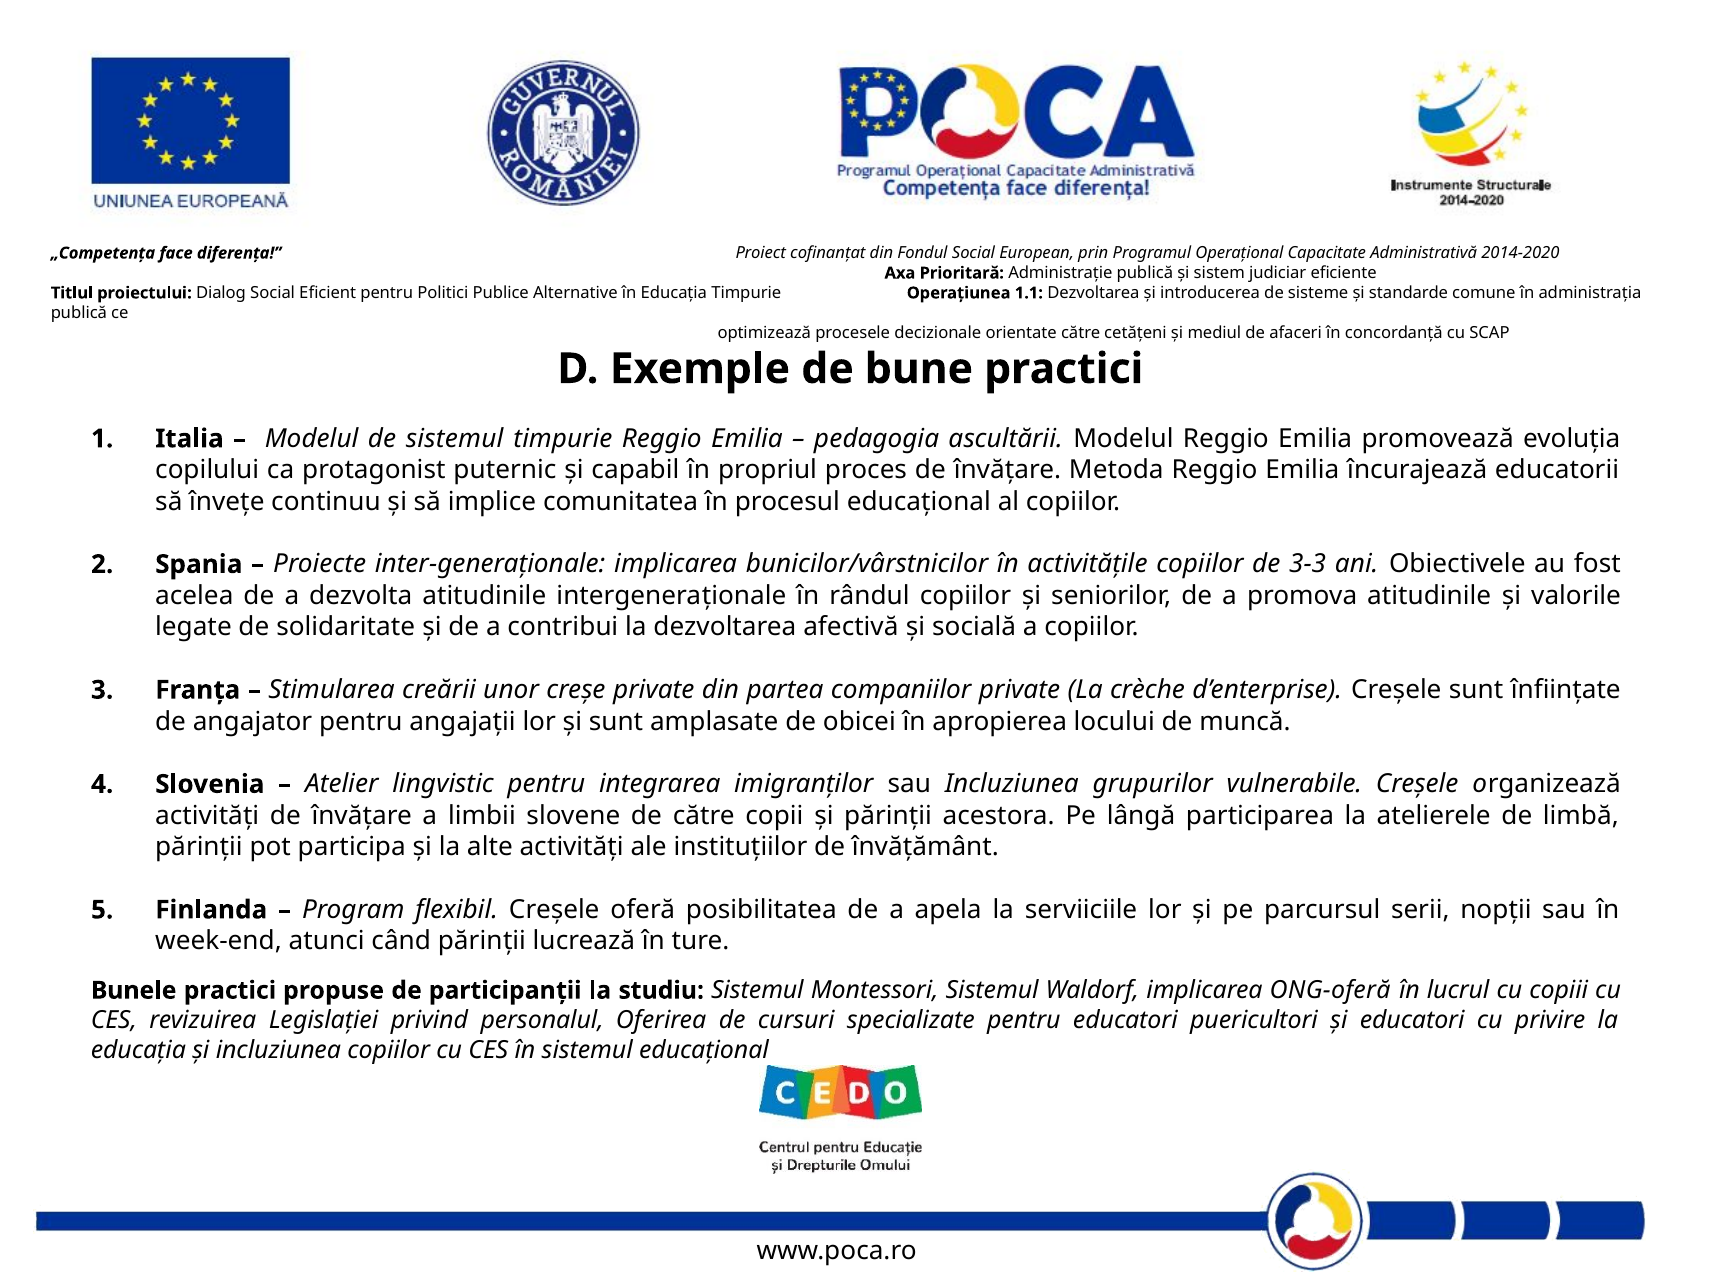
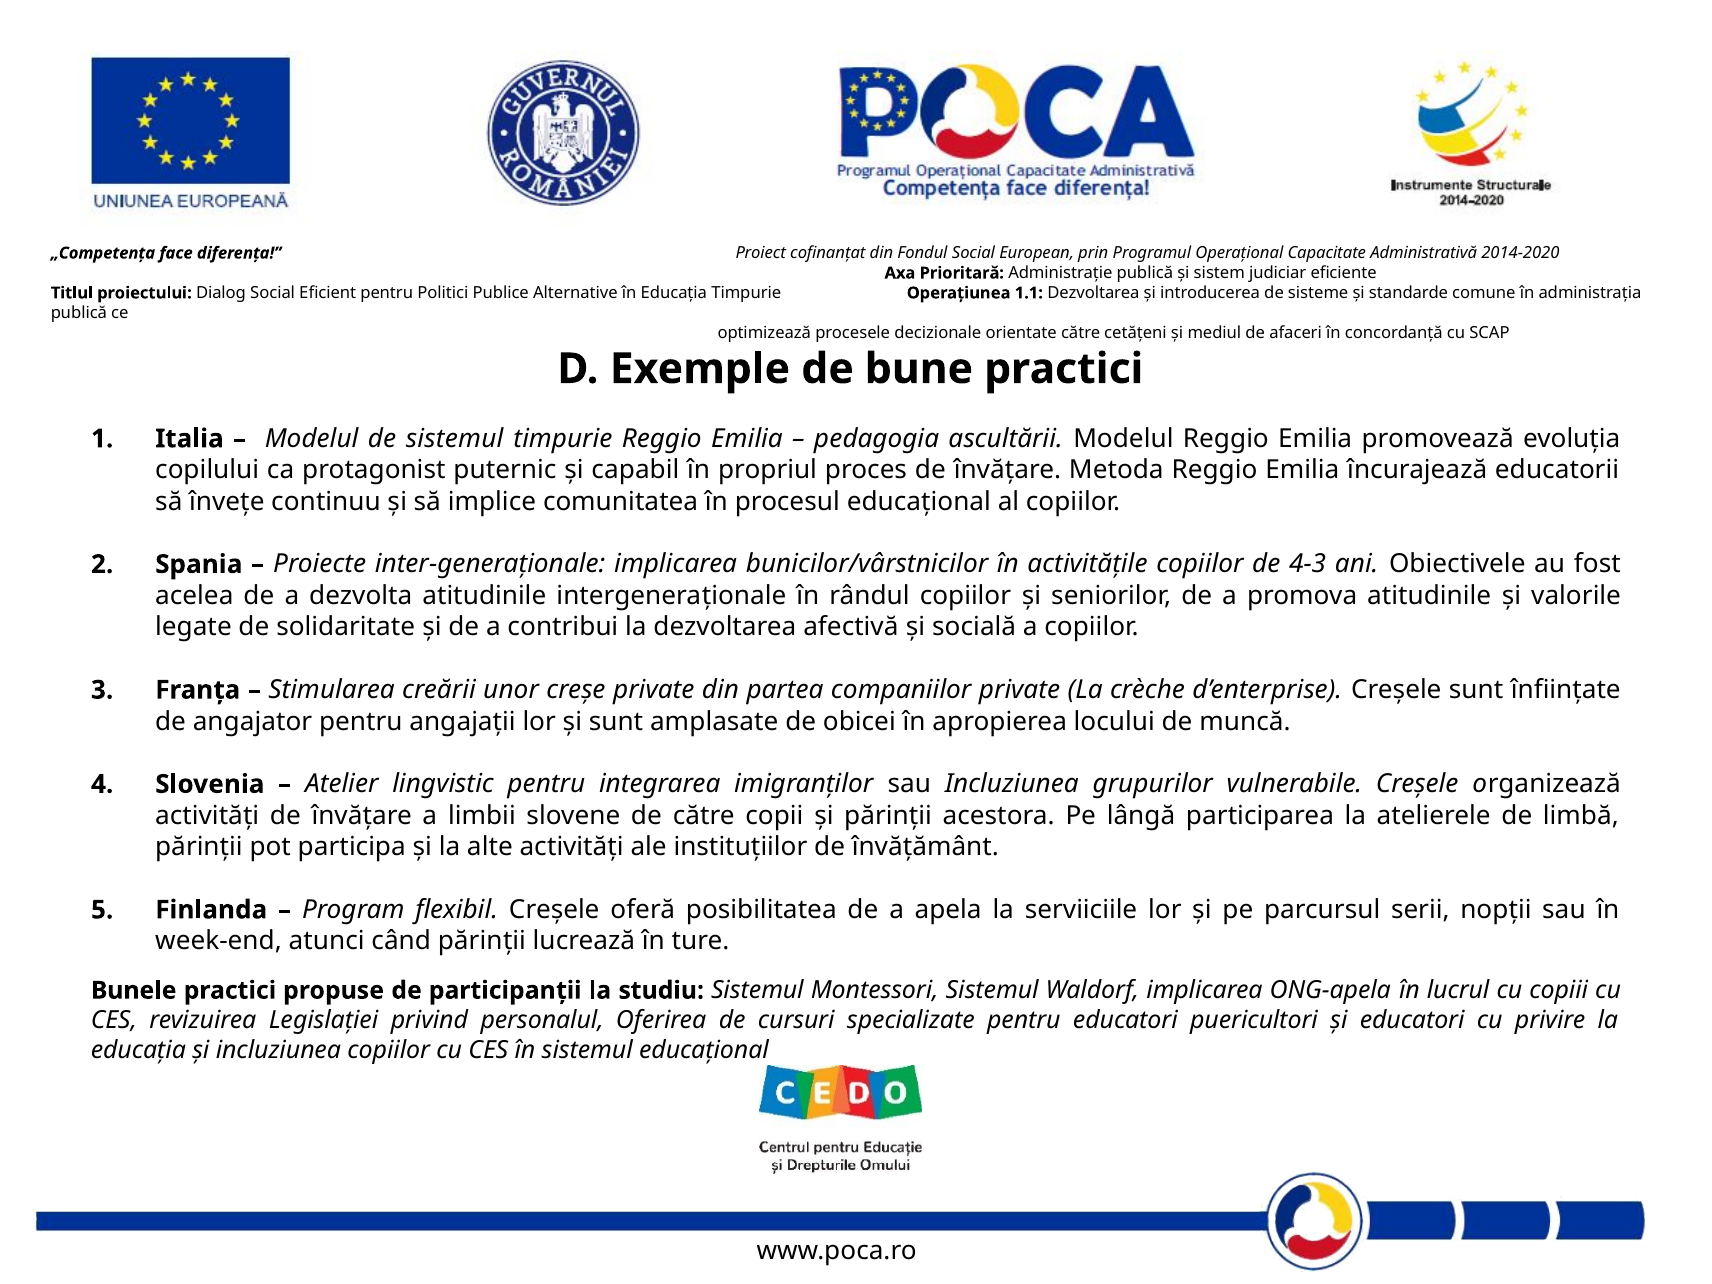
3-3: 3-3 -> 4-3 (1308, 564)
ONG-oferă: ONG-oferă -> ONG-apela (1330, 990)
